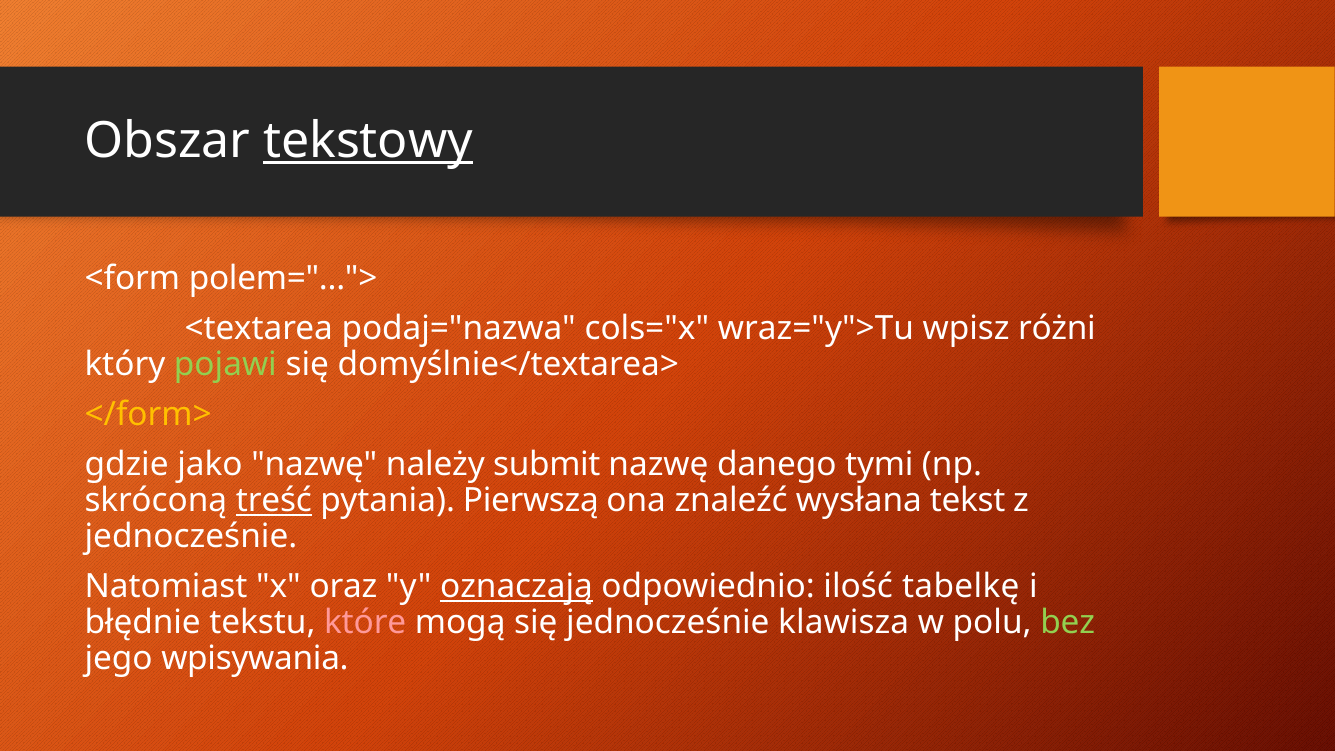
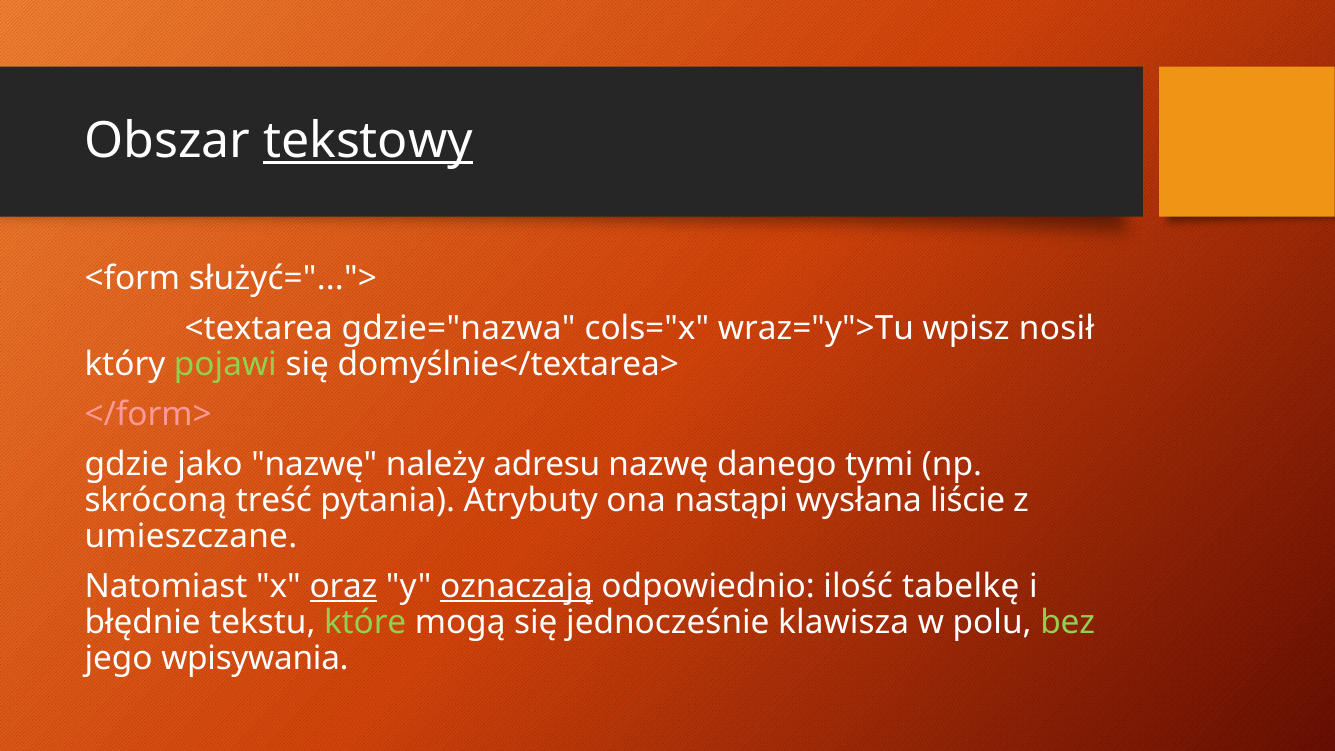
polem="...">: polem="..."> -> służyć="..."> (283, 279)
podaj="nazwa: podaj="nazwa -> gdzie="nazwa (459, 329)
różni: różni -> nosił (1057, 329)
</form> colour: yellow -> pink (148, 415)
submit: submit -> adresu (547, 465)
treść underline: present -> none (274, 501)
Pierwszą: Pierwszą -> Atrybuty (531, 501)
znaleźć: znaleźć -> nastąpi (731, 501)
tekst: tekst -> liście (968, 501)
jednocześnie: jednocześnie -> umieszczane (191, 537)
oraz underline: none -> present (343, 587)
które colour: pink -> light green (365, 623)
